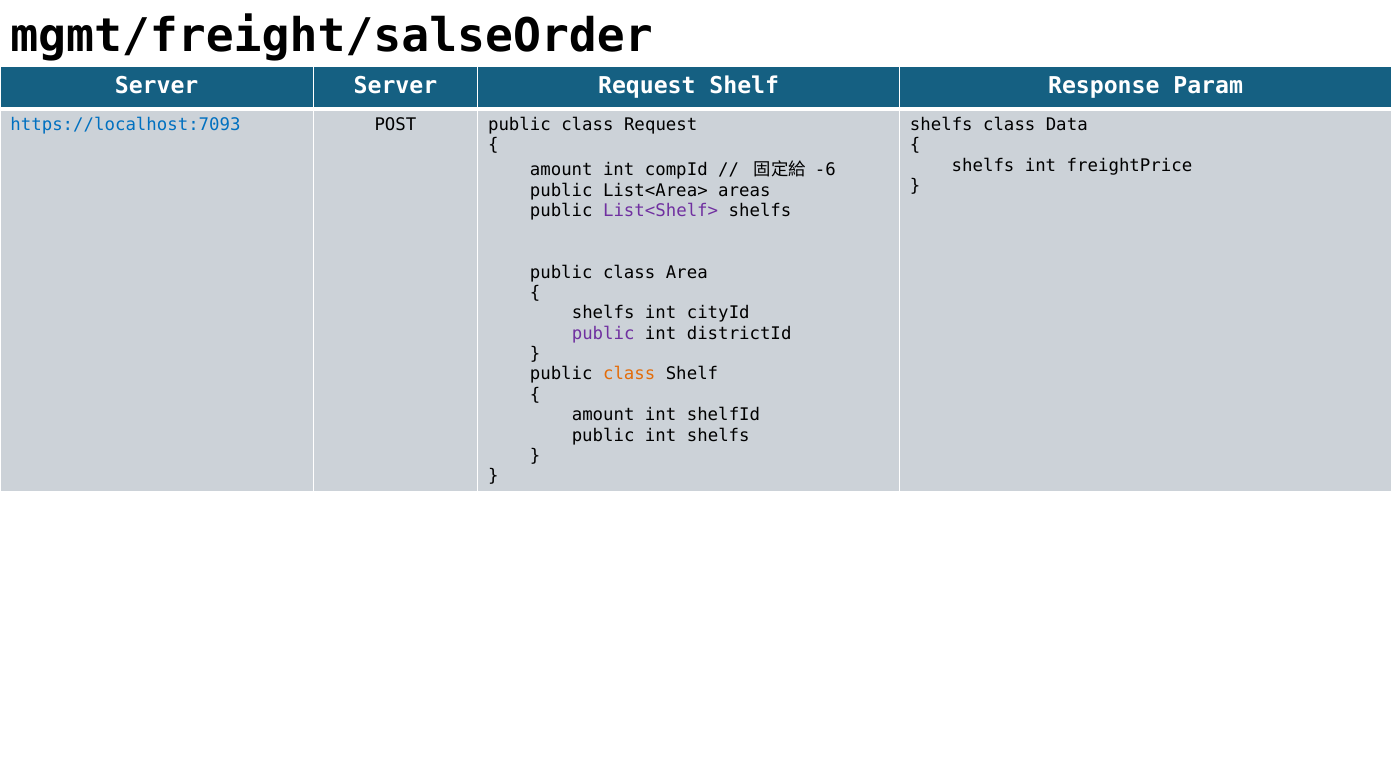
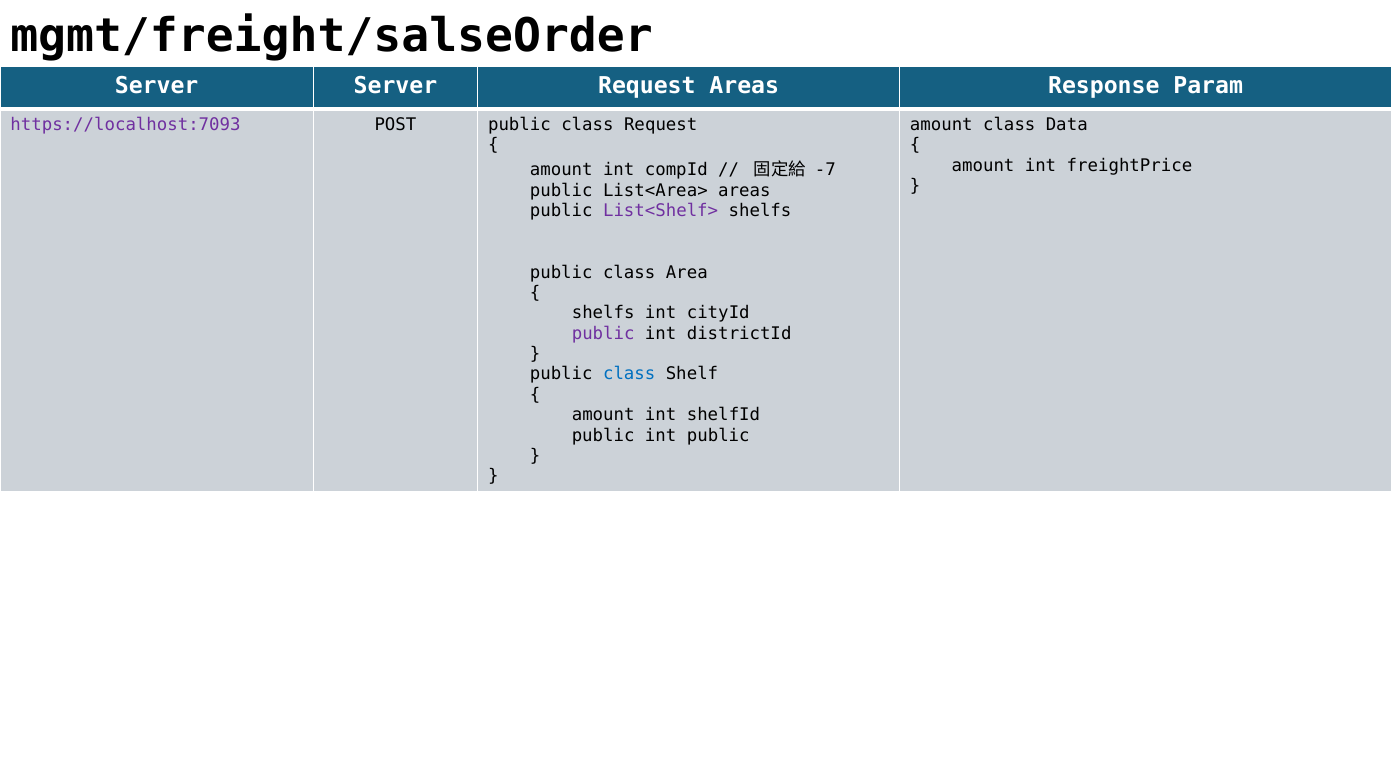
Request Shelf: Shelf -> Areas (744, 86)
https://localhost:7093 colour: blue -> purple (126, 125)
shelfs: shelfs -> amount (941, 125)
shelfs: shelfs -> amount (983, 166)
-6: -6 -> -7 (825, 170)
class colour: orange -> blue (629, 374)
int shelfs: shelfs -> public (718, 435)
